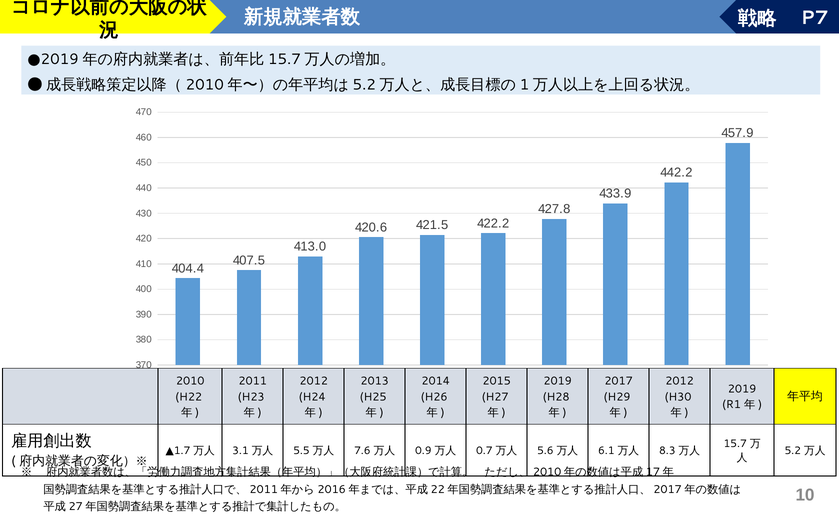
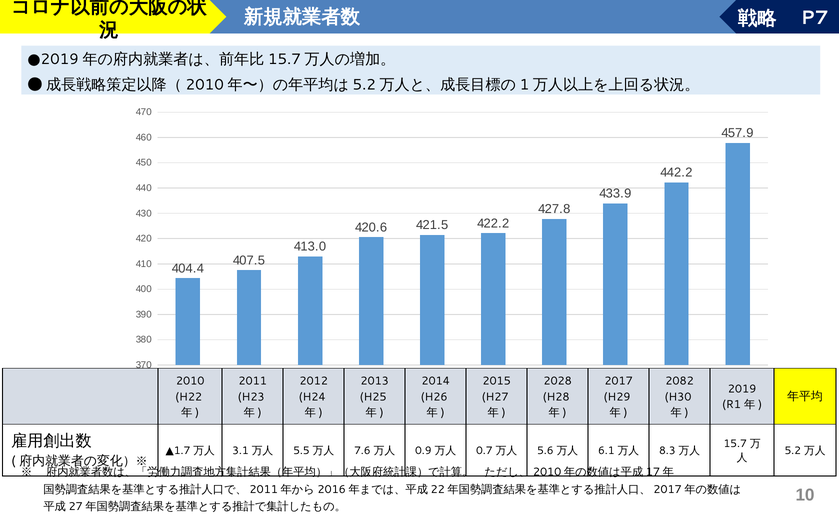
2019: 2019 -> 2028 (558, 381)
2012: 2012 -> 2082 (680, 381)
